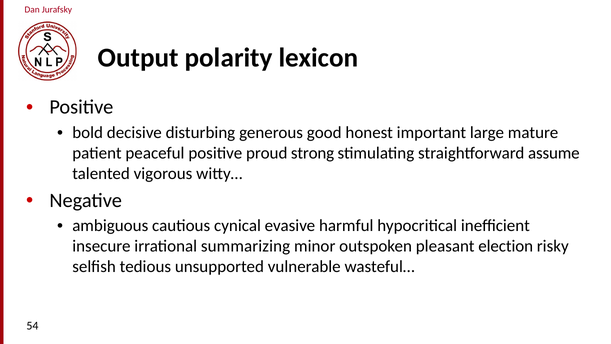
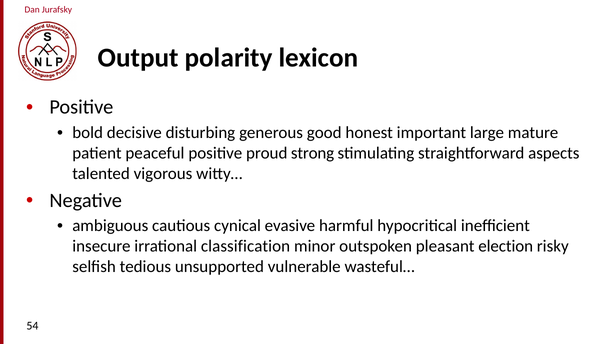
assume: assume -> aspects (554, 153)
summarizing: summarizing -> classification (246, 246)
